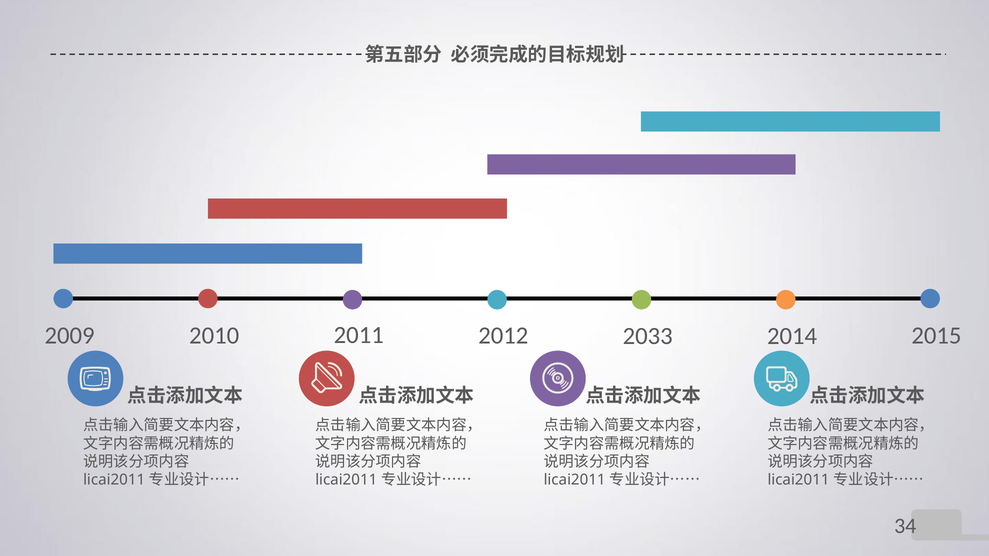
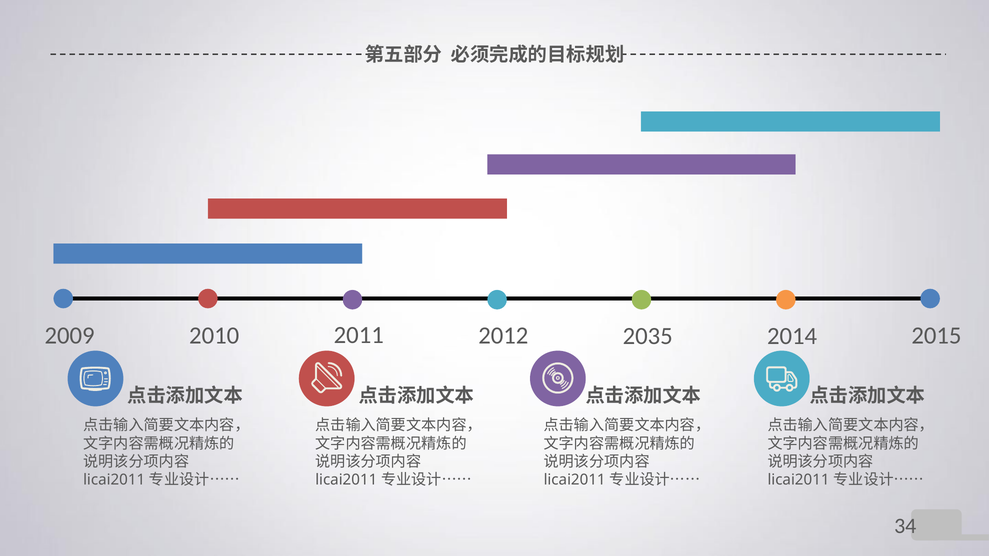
2033: 2033 -> 2035 (648, 336)
